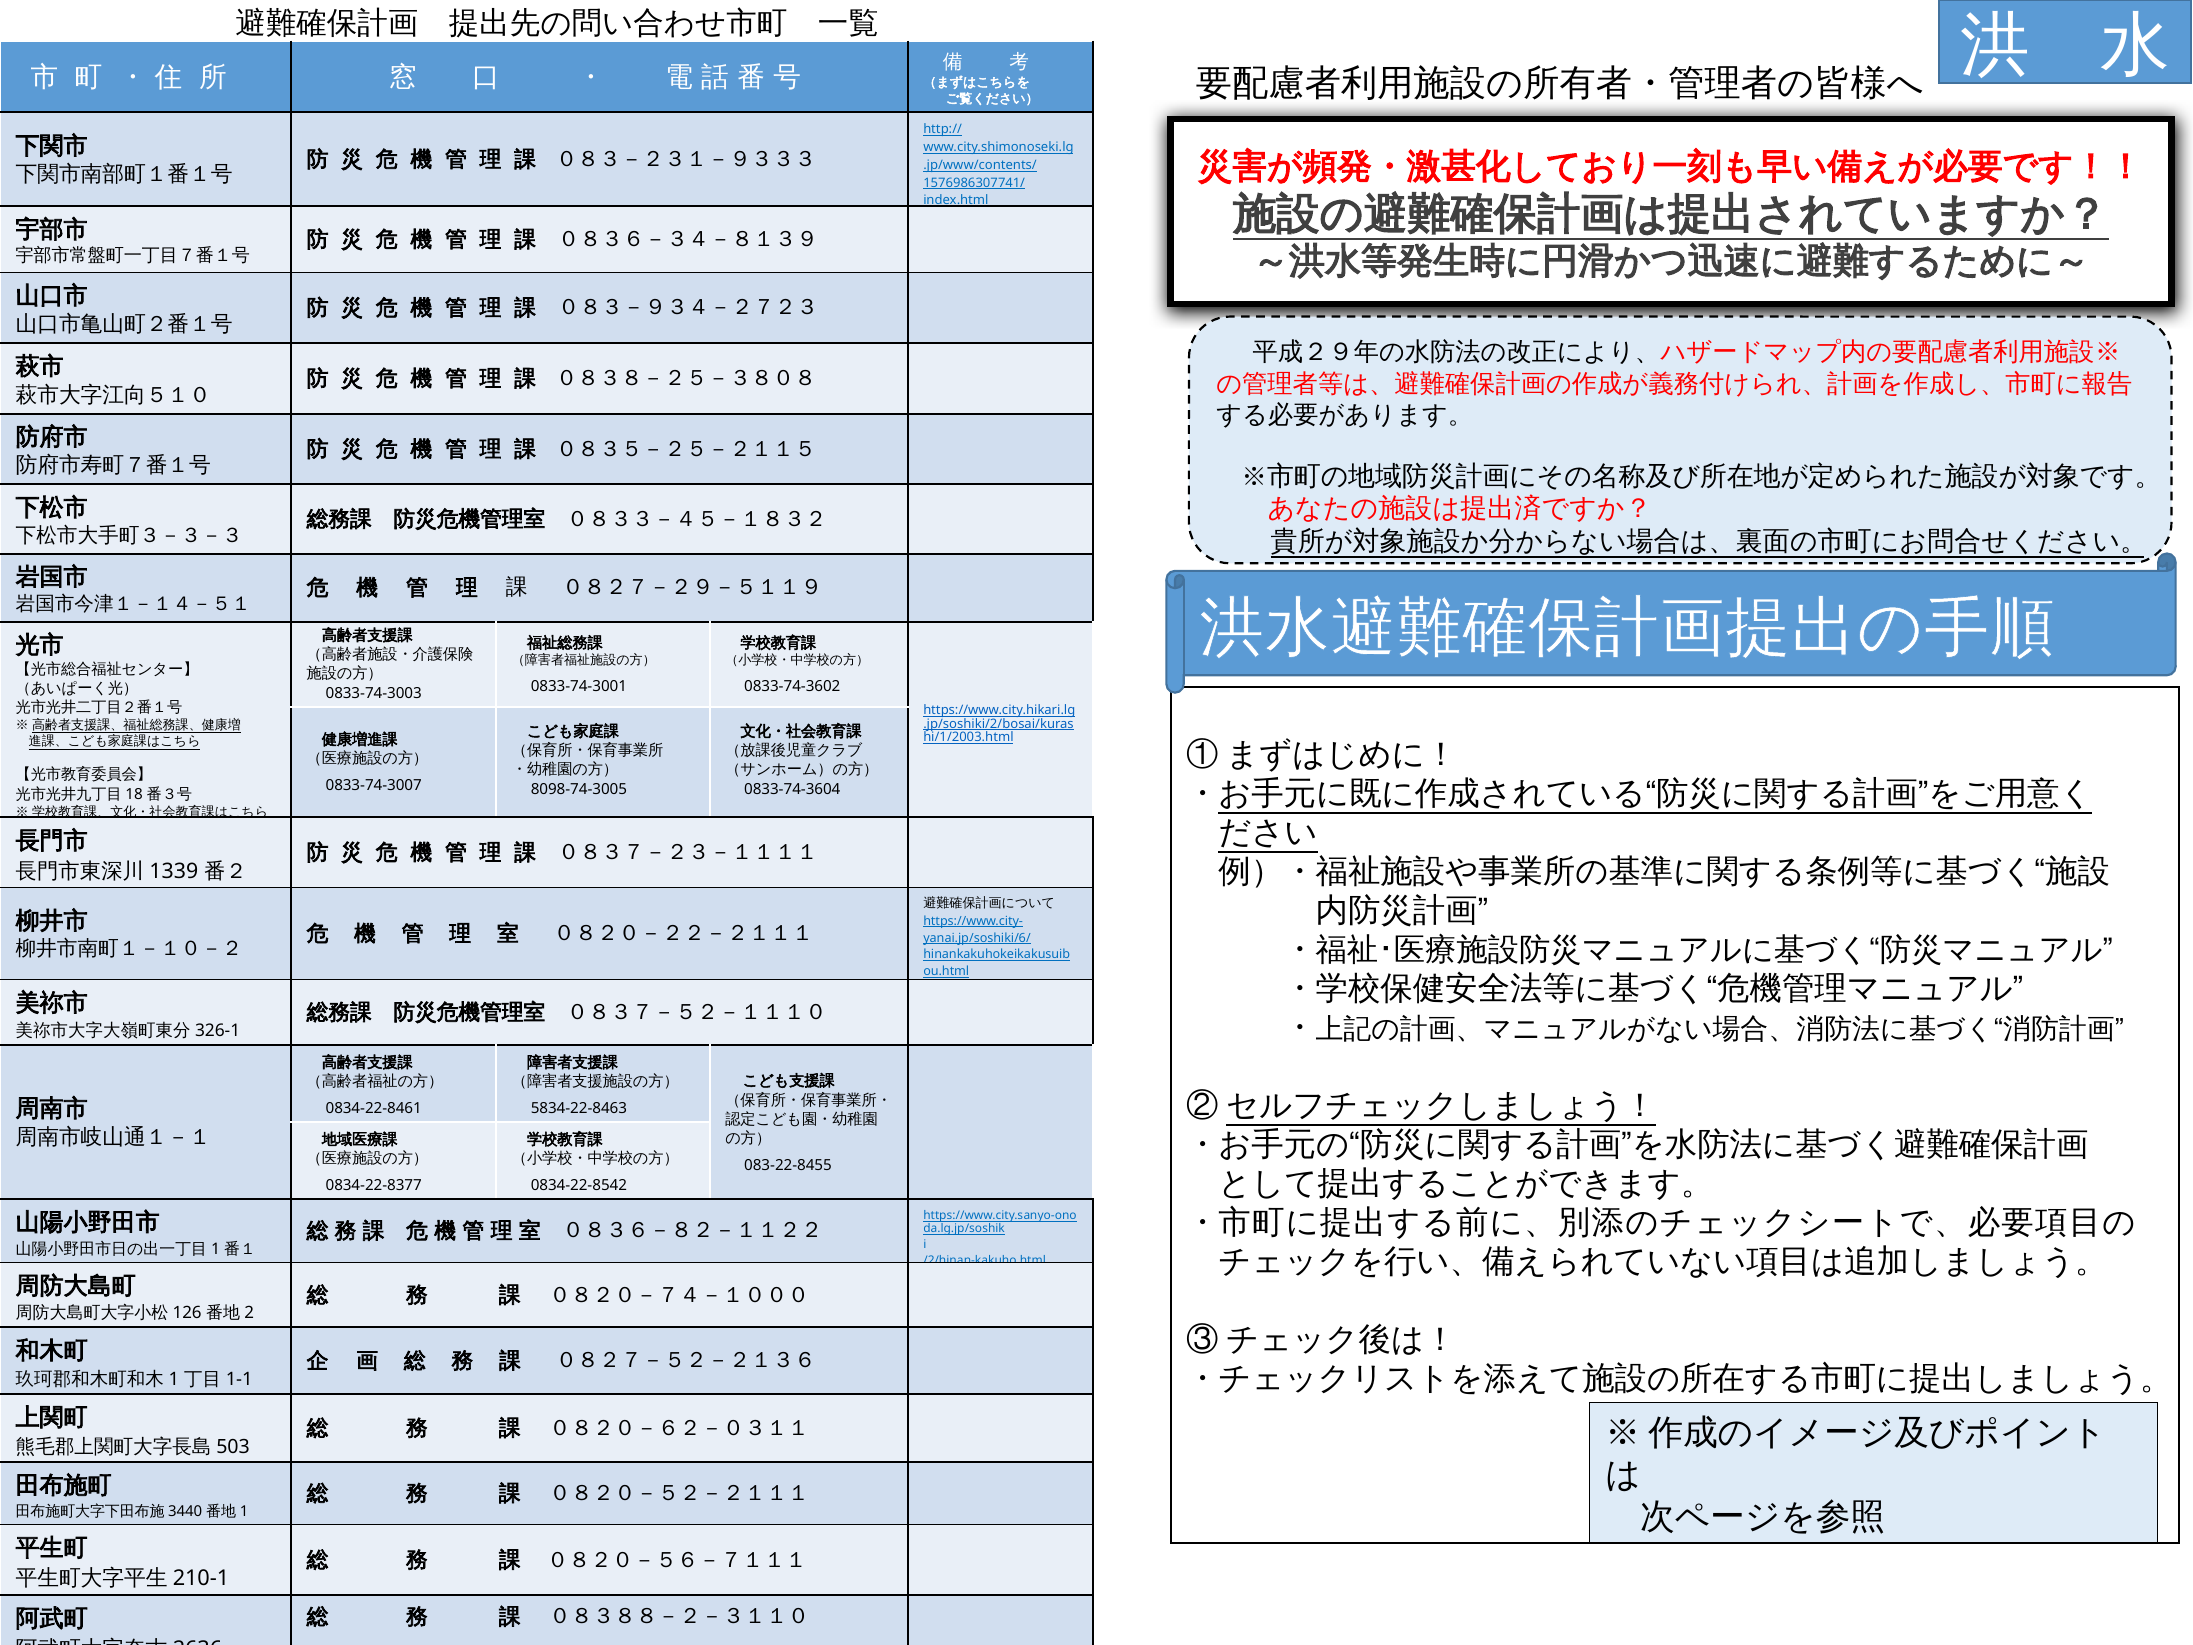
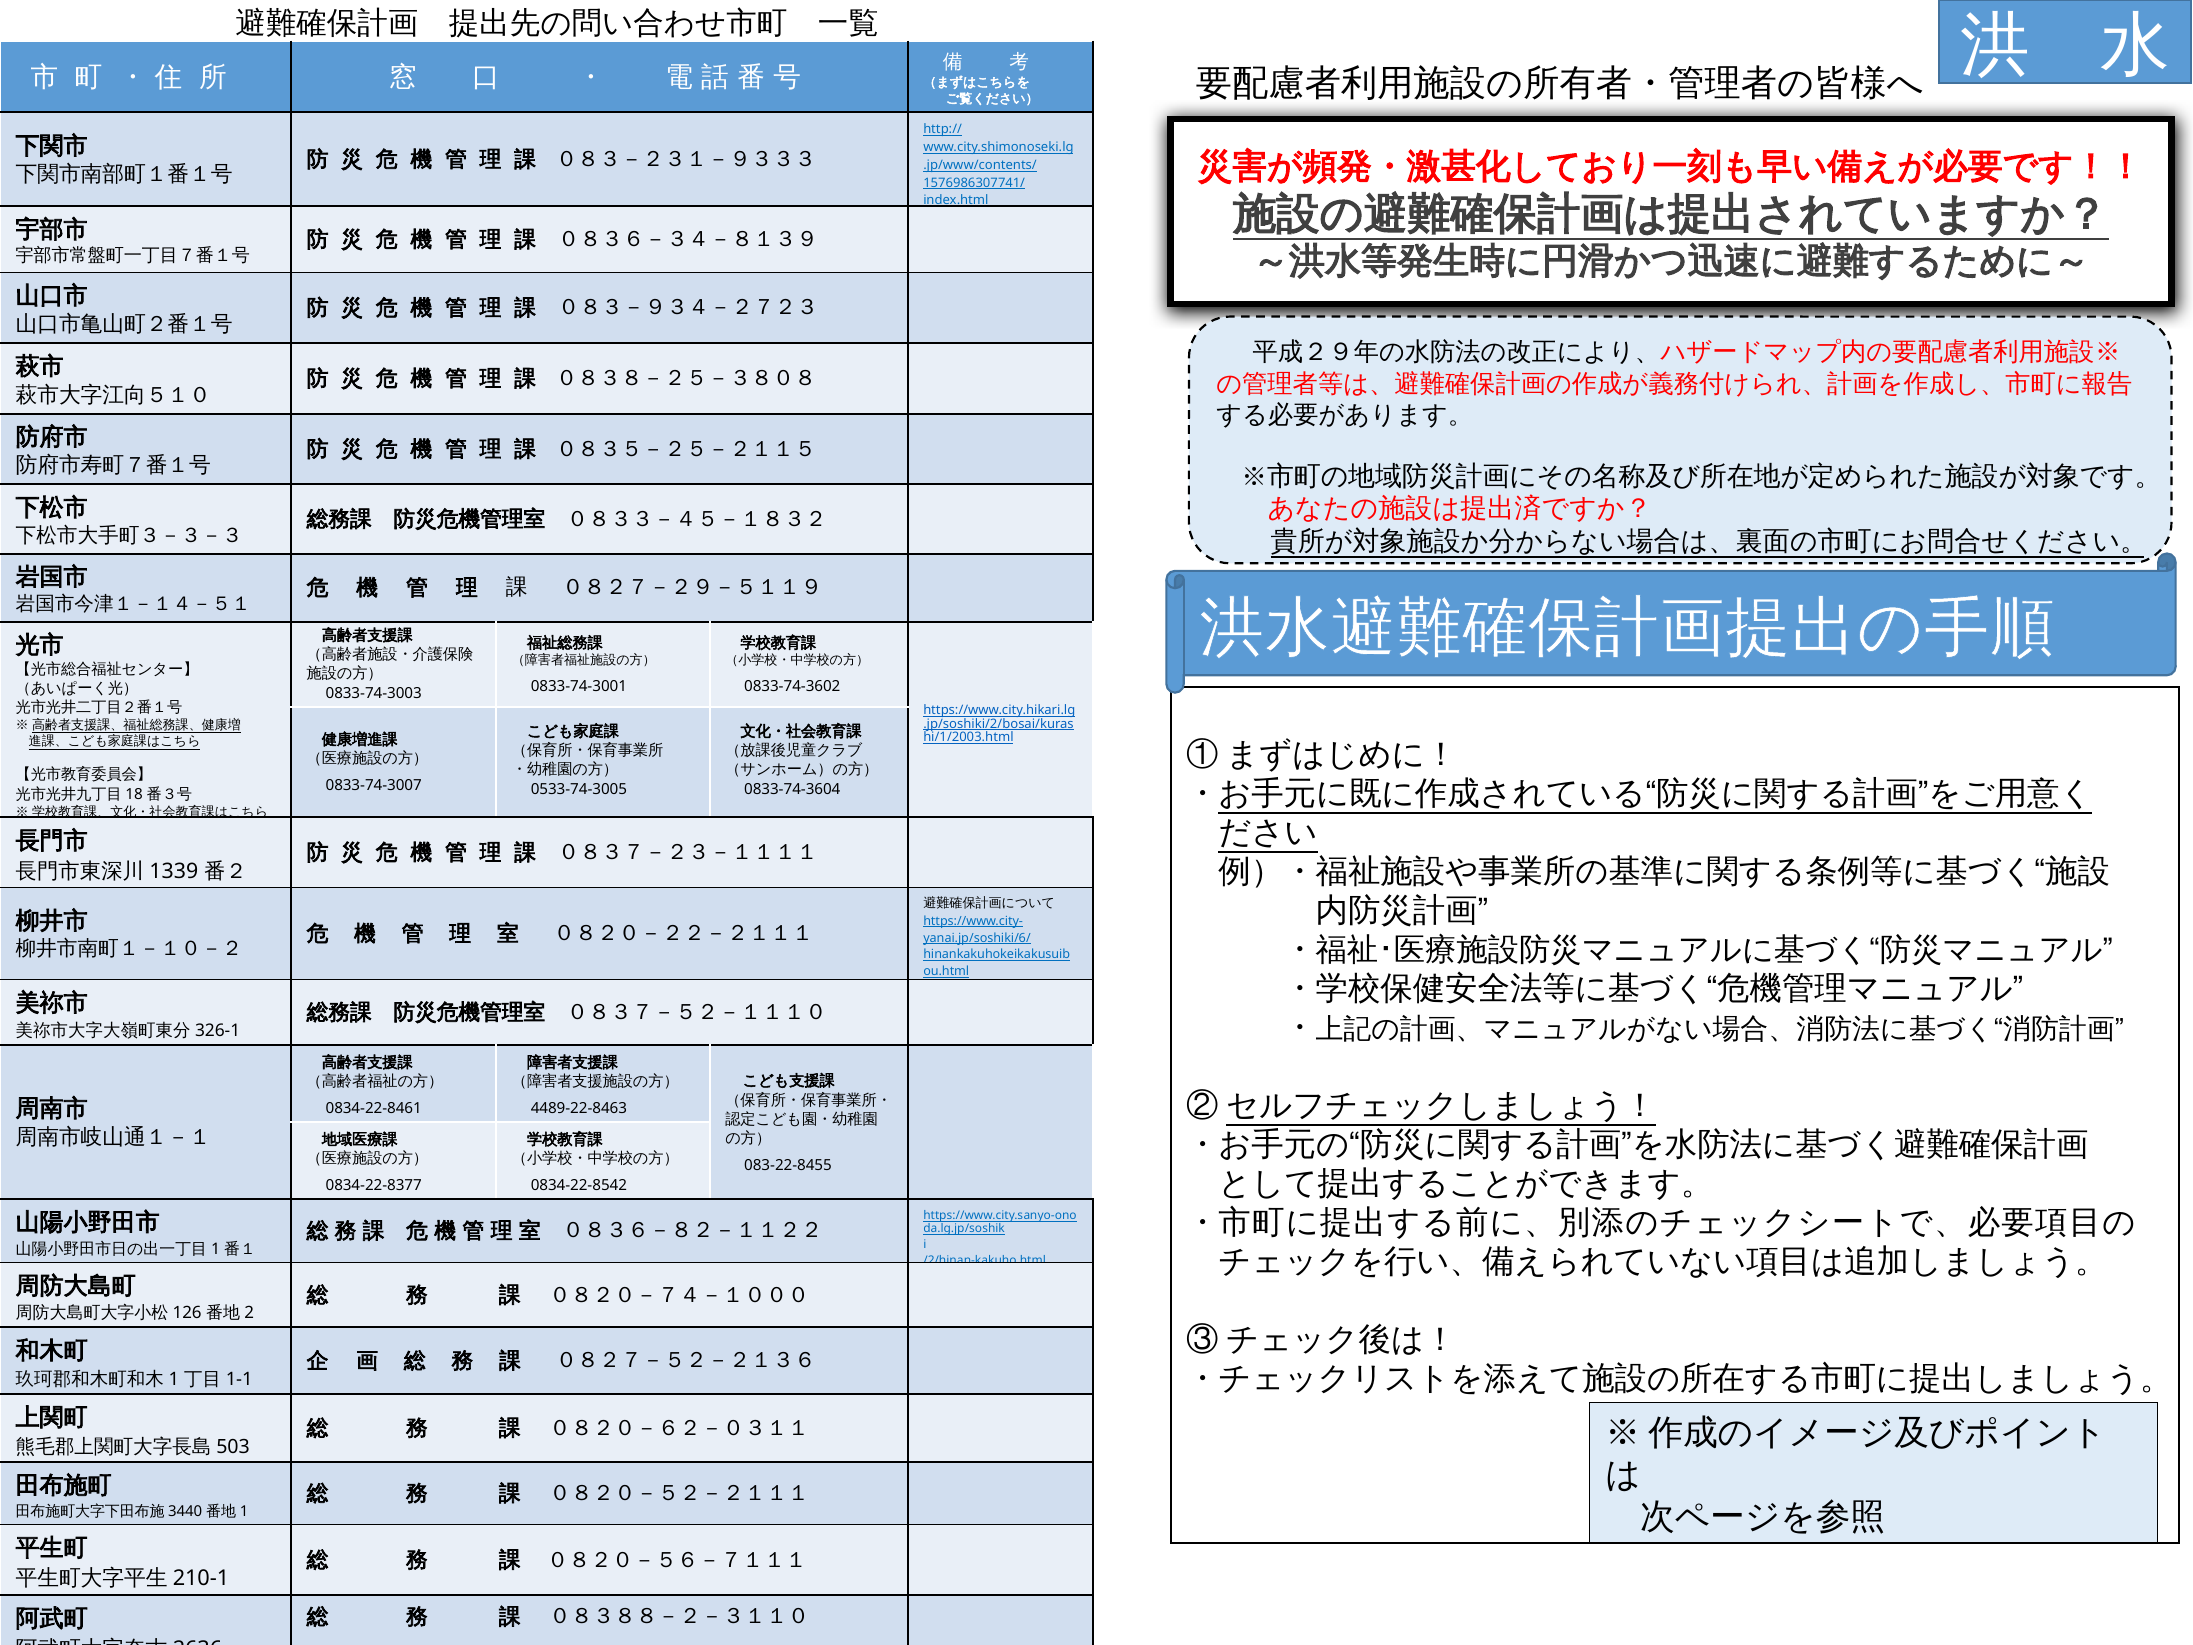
8098-74-3005: 8098-74-3005 -> 0533-74-3005 (579, 790)
5834-22-8463: 5834-22-8463 -> 4489-22-8463 (579, 1108)
